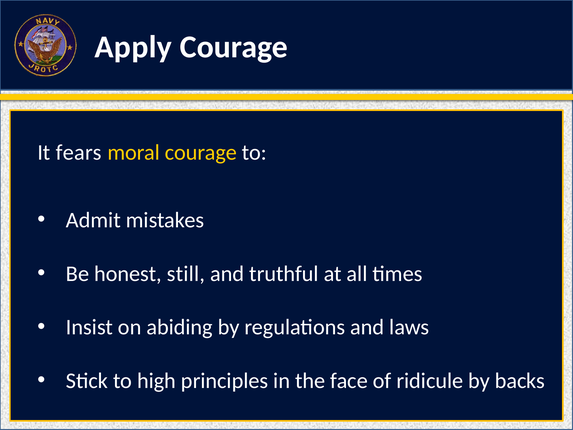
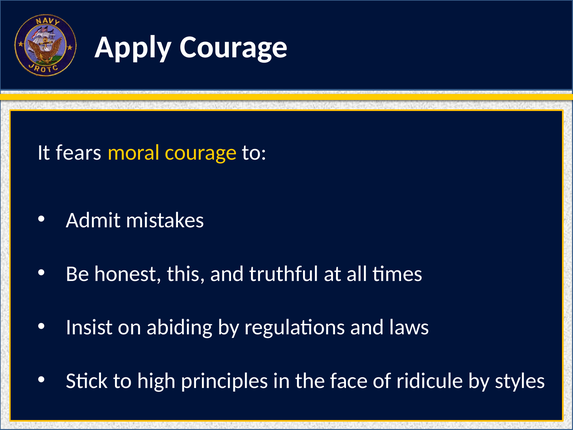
still: still -> this (186, 274)
backs: backs -> styles (520, 381)
